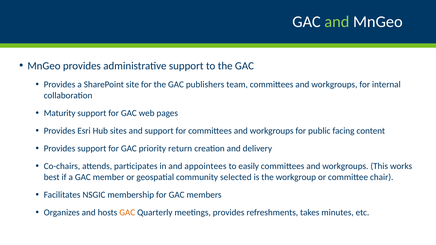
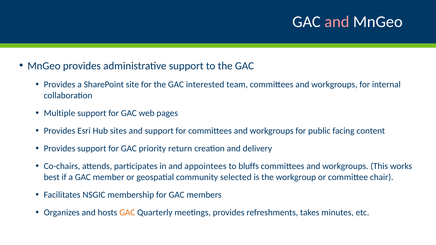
and colour: light green -> pink (337, 22)
publishers: publishers -> interested (205, 85)
Maturity: Maturity -> Multiple (60, 113)
easily: easily -> bluffs (249, 166)
